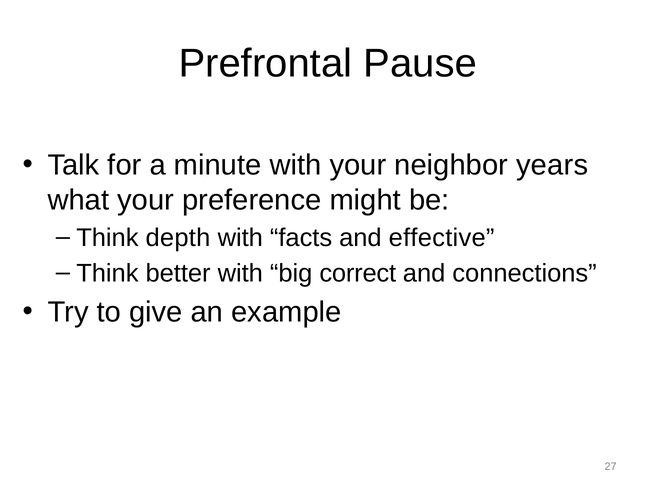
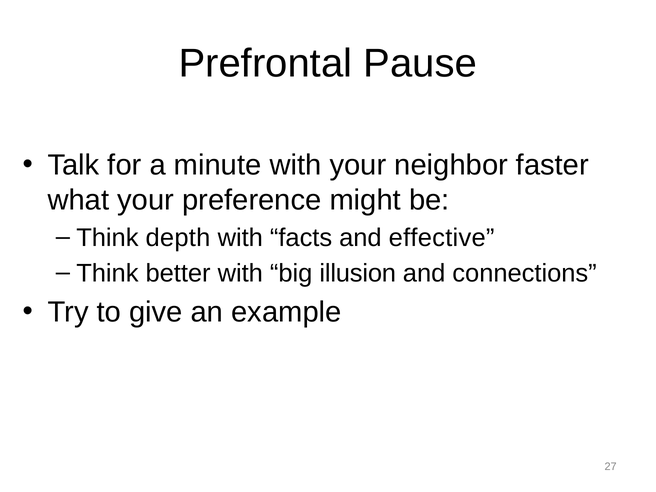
years: years -> faster (552, 165)
correct: correct -> illusion (358, 273)
